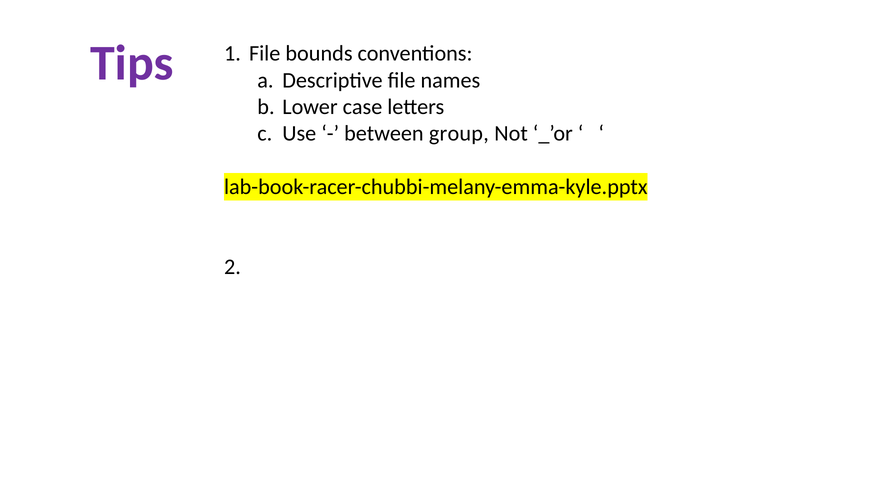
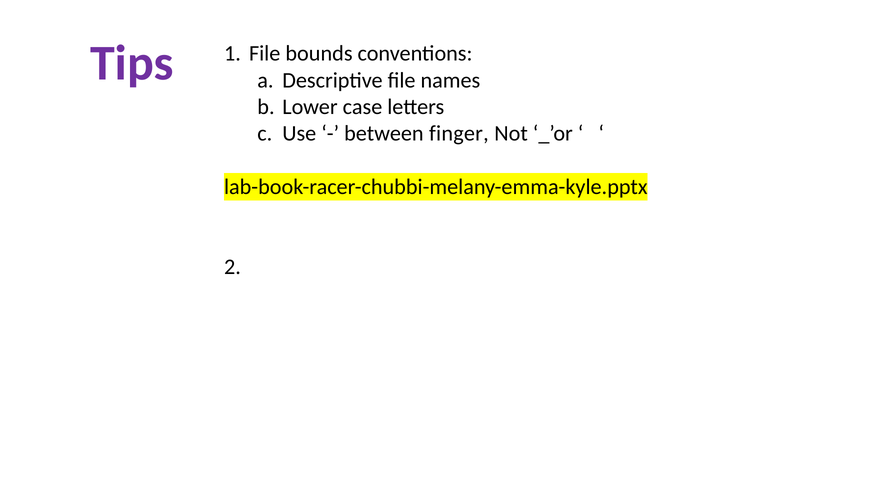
group: group -> finger (459, 134)
